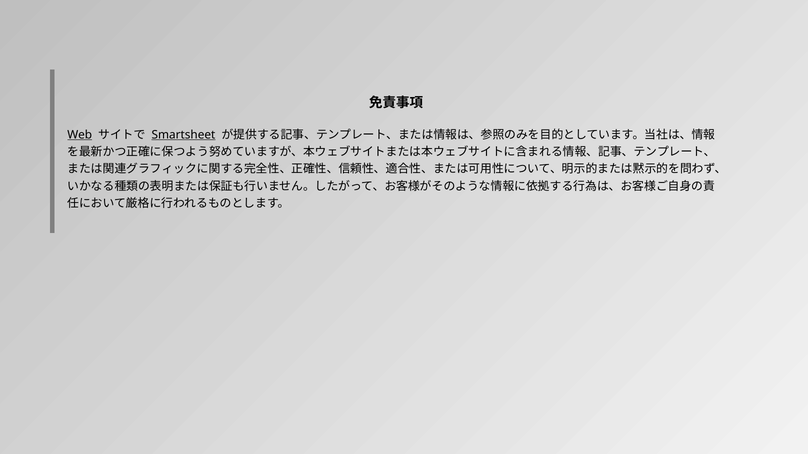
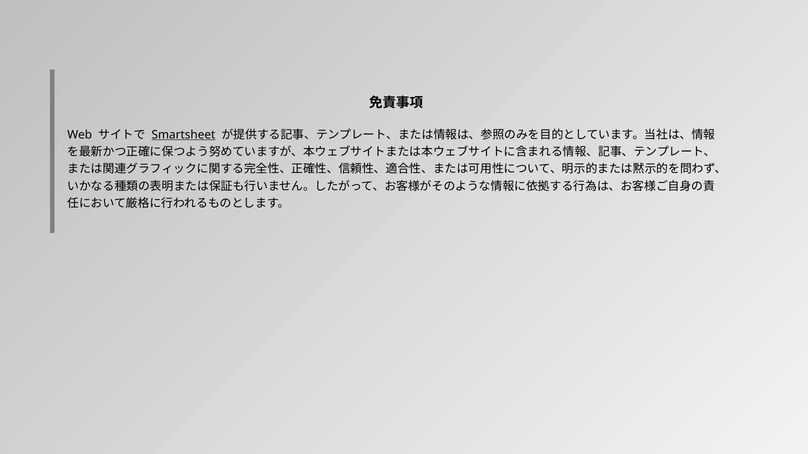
Web underline: present -> none (80, 135)
